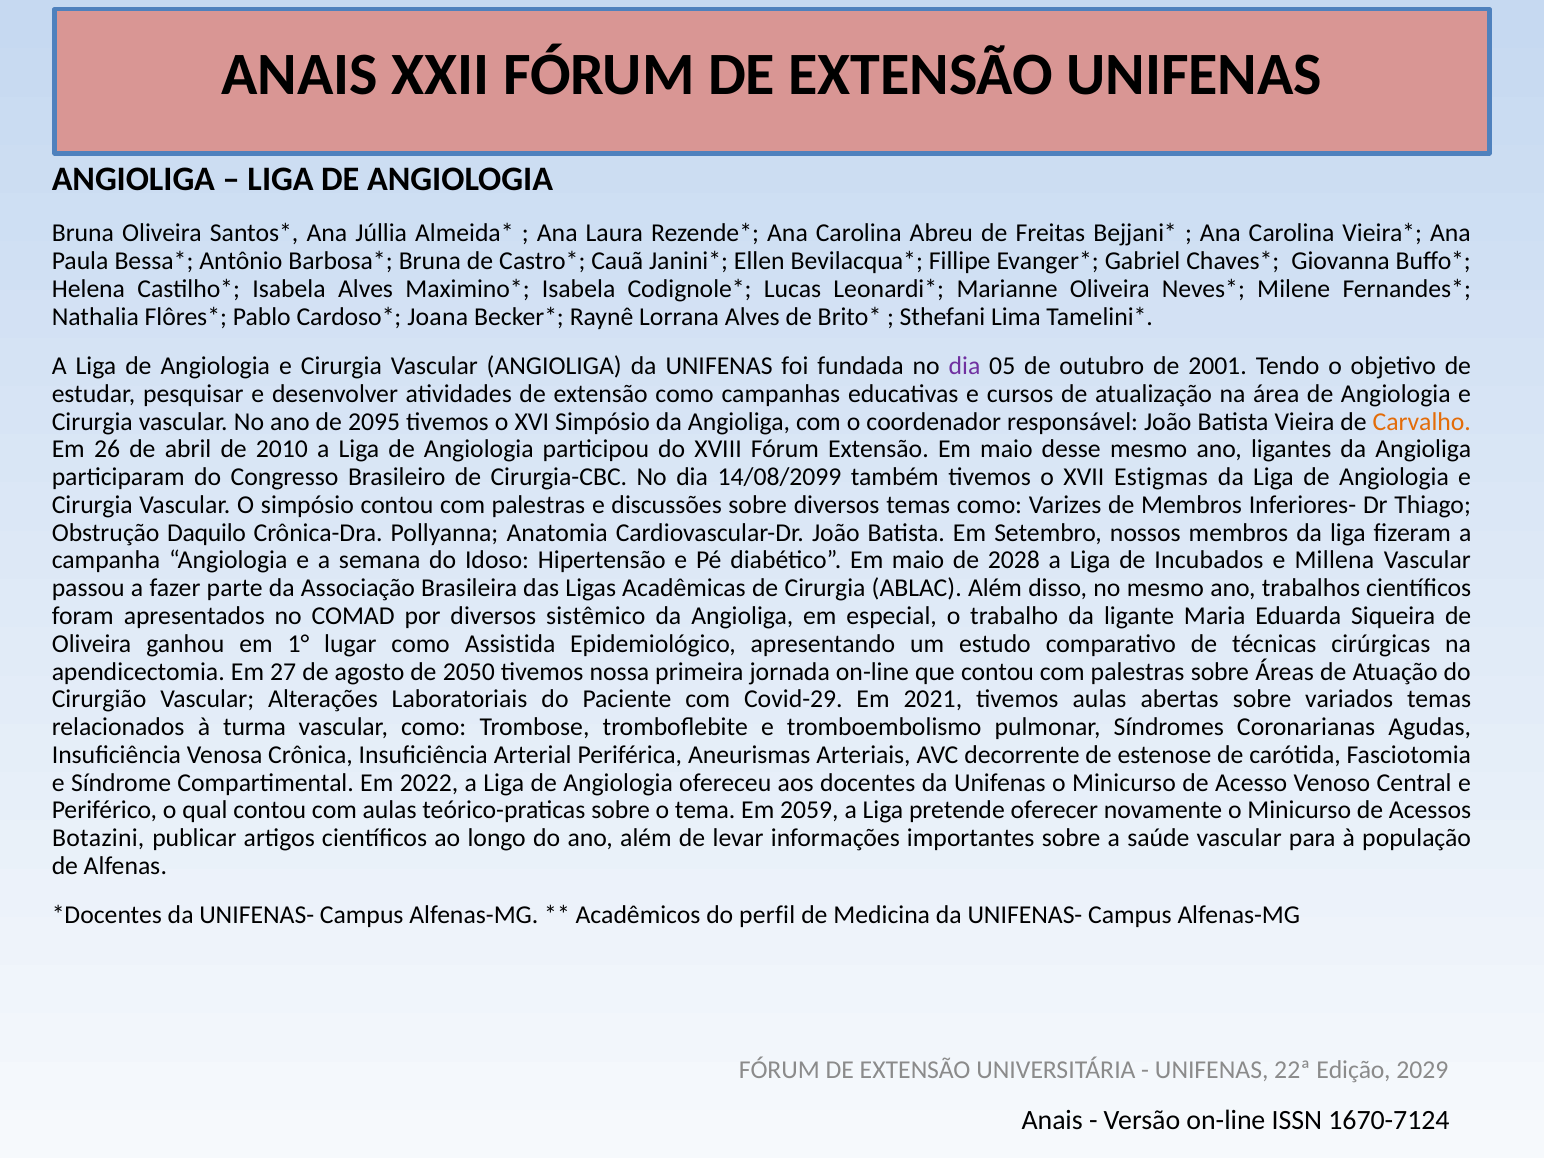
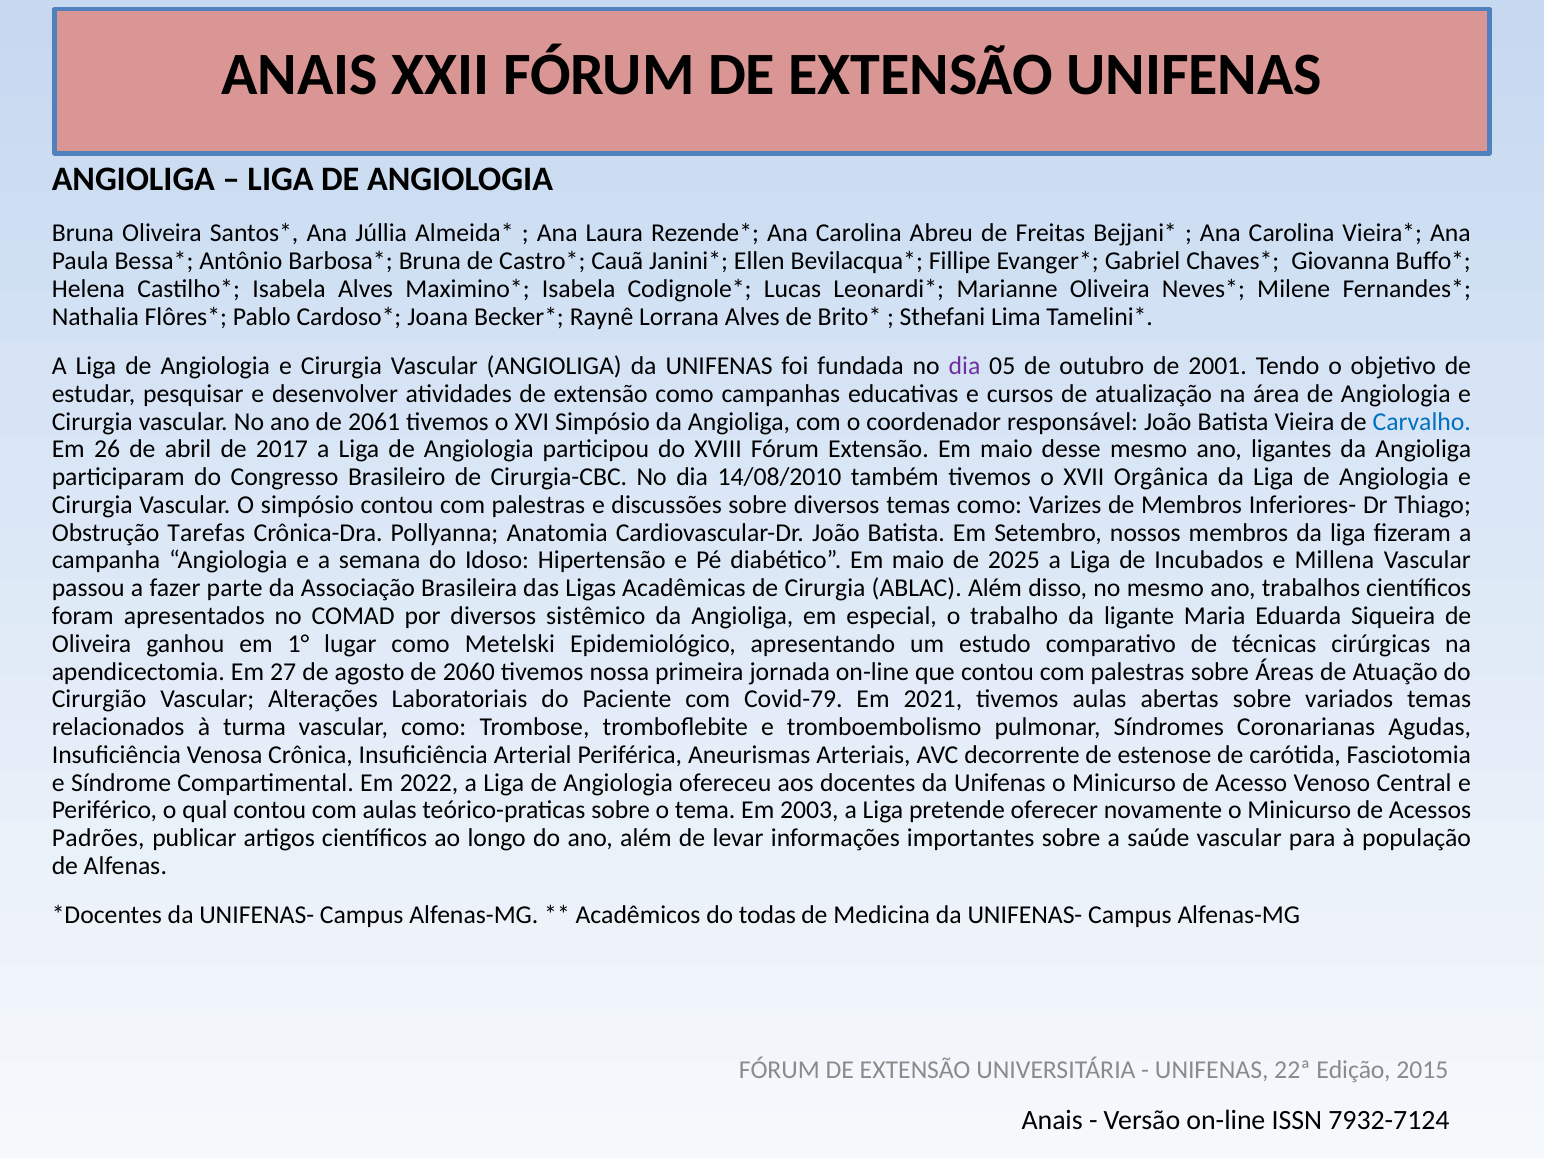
2095: 2095 -> 2061 (374, 422)
Carvalho colour: orange -> blue (1422, 422)
2010: 2010 -> 2017 (282, 449)
14/08/2099: 14/08/2099 -> 14/08/2010 (780, 477)
Estigmas: Estigmas -> Orgânica (1161, 477)
Daquilo: Daquilo -> Tarefas (206, 533)
2028: 2028 -> 2025 (1014, 560)
Assistida: Assistida -> Metelski (510, 644)
2050: 2050 -> 2060 (469, 672)
Covid-29: Covid-29 -> Covid-79 (793, 699)
2059: 2059 -> 2003 (809, 810)
Botazini: Botazini -> Padrões (98, 838)
perfil: perfil -> todas (767, 915)
2029: 2029 -> 2015 (1422, 1070)
1670-7124: 1670-7124 -> 7932-7124 (1389, 1121)
